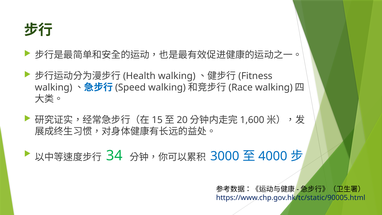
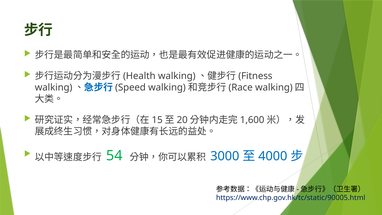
34: 34 -> 54 (114, 156)
